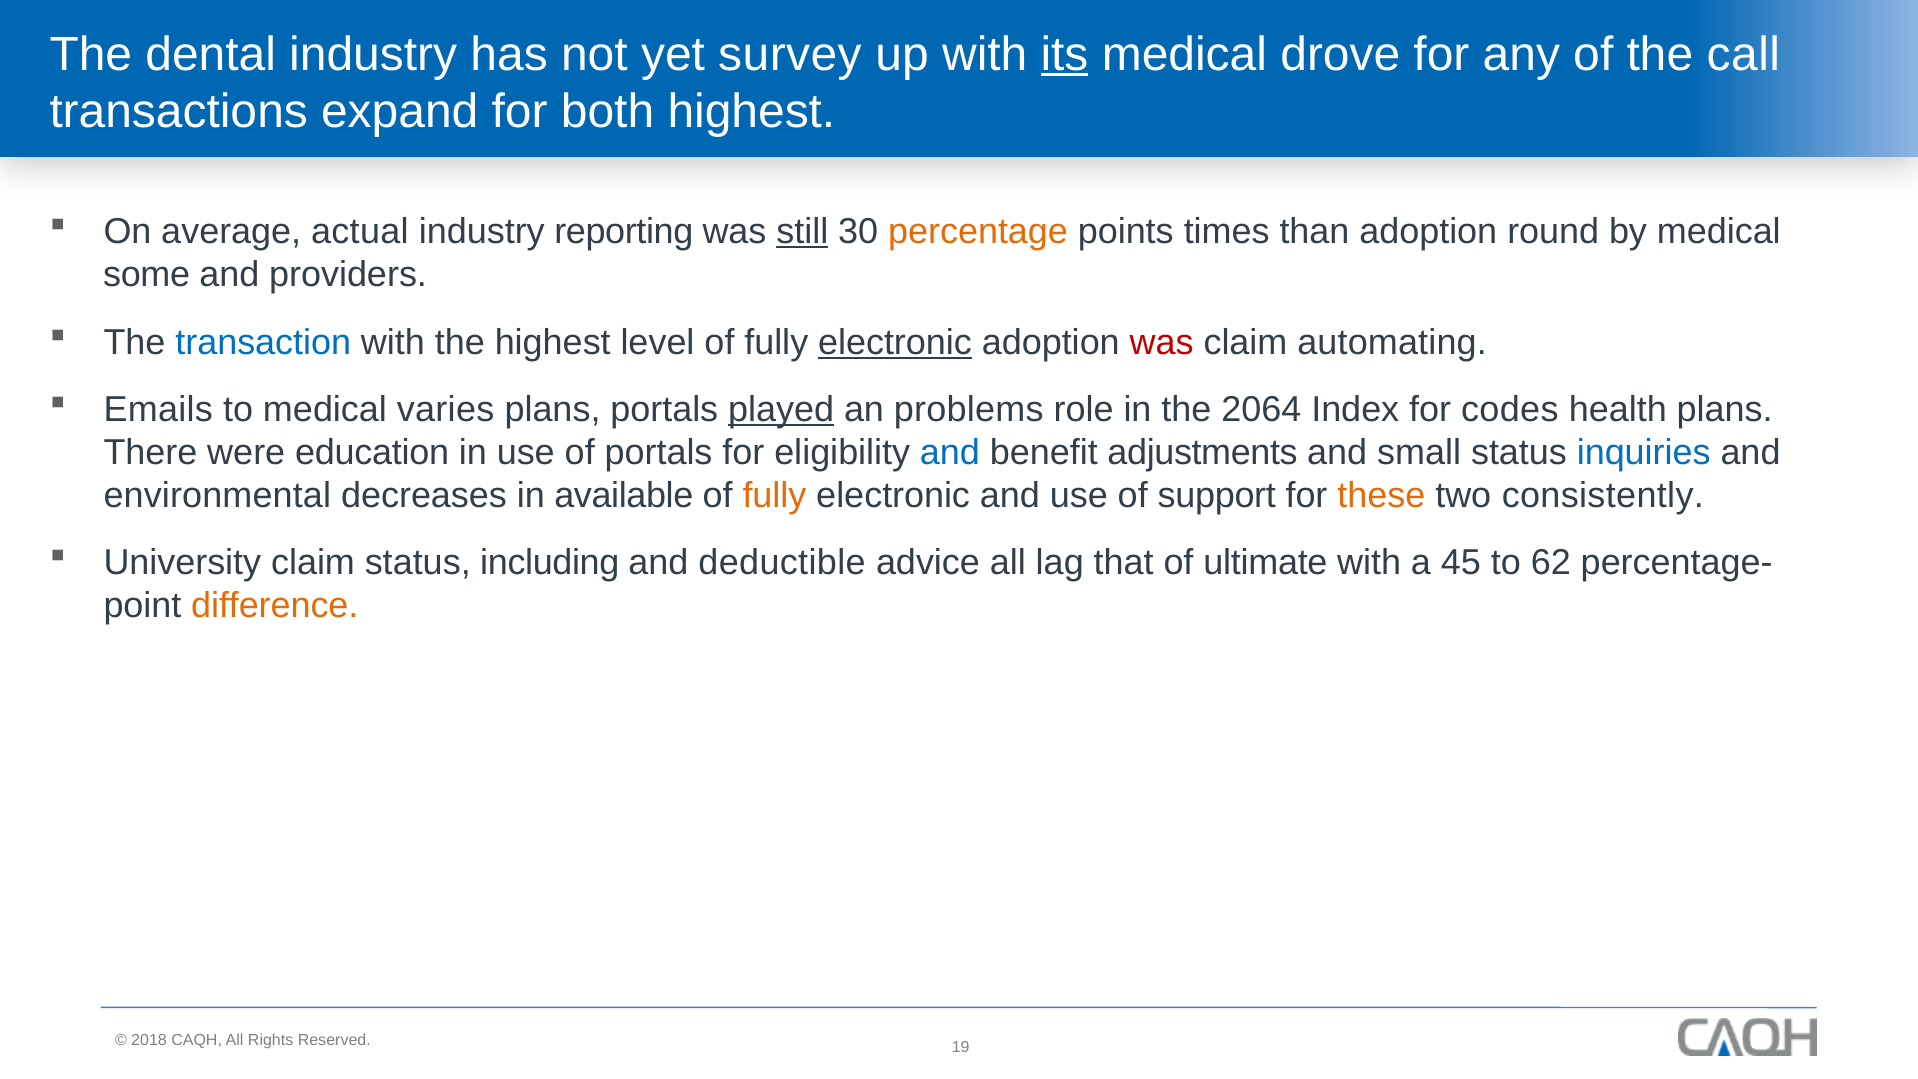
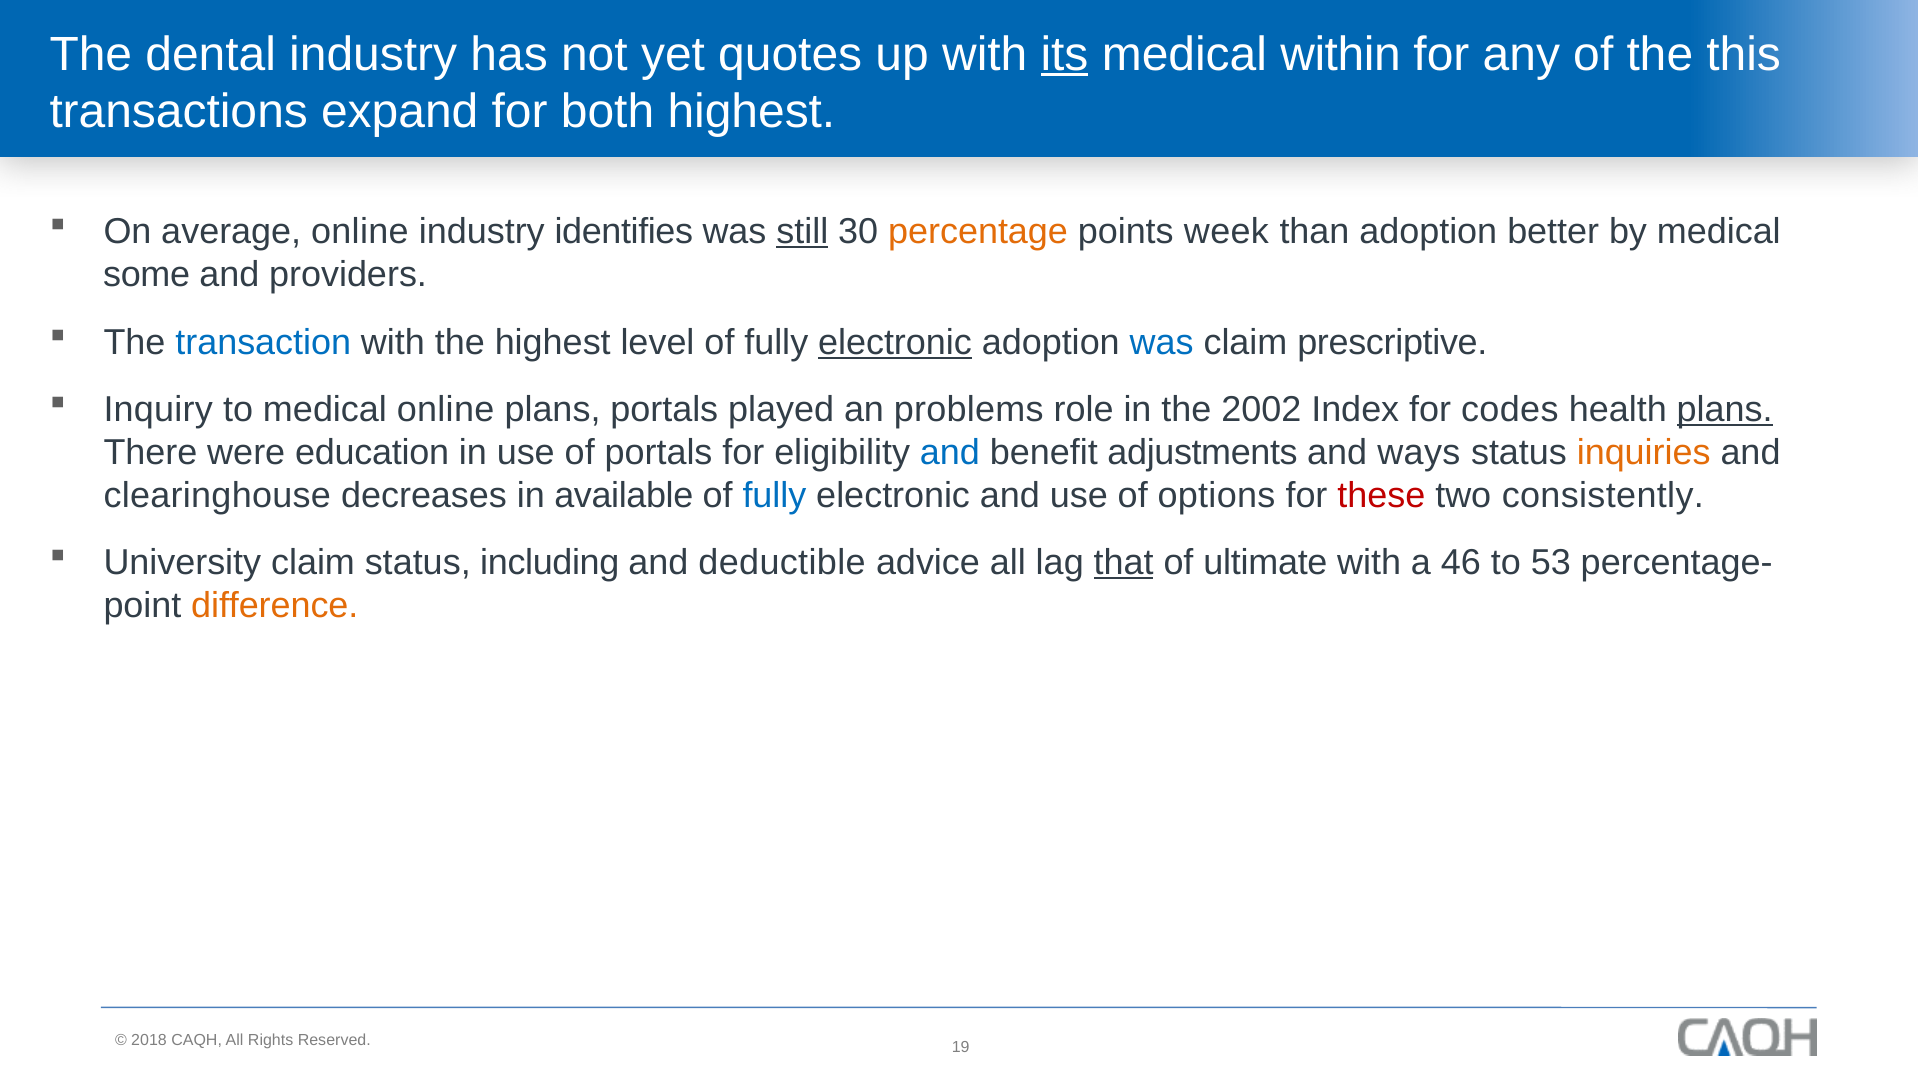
survey: survey -> quotes (790, 54)
drove: drove -> within (1341, 54)
call: call -> this (1744, 54)
average actual: actual -> online (360, 232)
reporting: reporting -> identifies (624, 232)
times: times -> week (1226, 232)
round: round -> better (1553, 232)
was colour: red -> blue (1162, 342)
automating: automating -> prescriptive (1392, 342)
Emails: Emails -> Inquiry (158, 409)
medical varies: varies -> online (446, 409)
played underline: present -> none (781, 409)
2064: 2064 -> 2002 (1261, 409)
plans underline: none -> present (1725, 409)
small: small -> ways (1419, 452)
inquiries colour: blue -> orange (1644, 452)
environmental: environmental -> clearinghouse (217, 496)
fully colour: orange -> blue (774, 496)
support: support -> options (1216, 496)
these colour: orange -> red (1381, 496)
that underline: none -> present (1124, 563)
45: 45 -> 46 (1461, 563)
62: 62 -> 53 (1551, 563)
